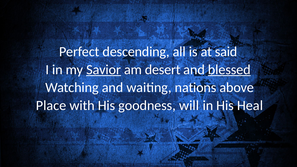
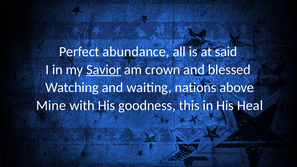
descending: descending -> abundance (136, 52)
desert: desert -> crown (163, 70)
blessed underline: present -> none (229, 70)
Place: Place -> Mine (51, 106)
will: will -> this (189, 106)
